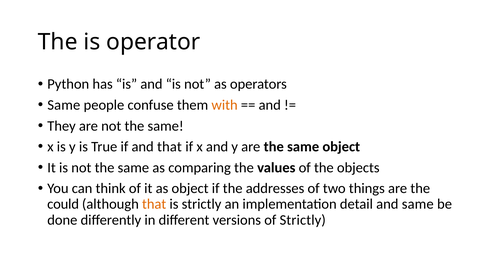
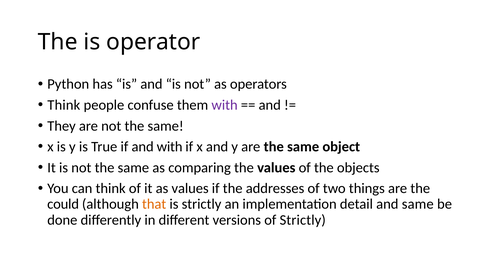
Same: Same -> Think (64, 105)
with colour: orange -> purple (225, 105)
and that: that -> with (170, 147)
as object: object -> values (190, 189)
